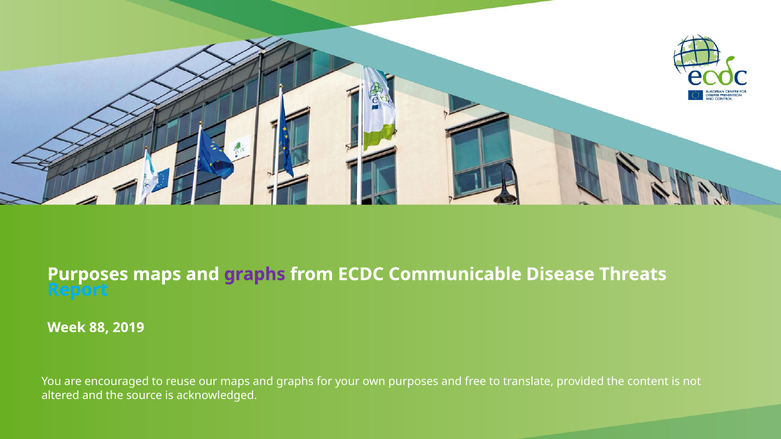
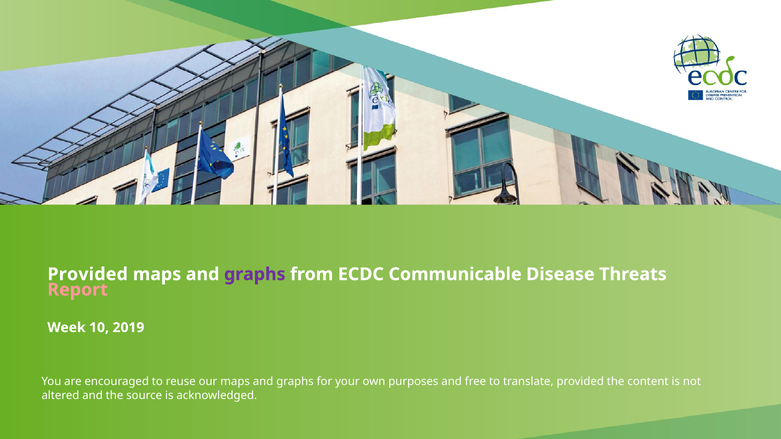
Purposes: Purposes -> Provided (88, 274)
Report colour: light blue -> pink (78, 290)
88: 88 -> 10 (99, 328)
